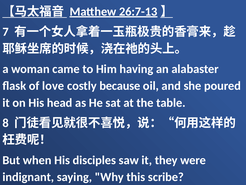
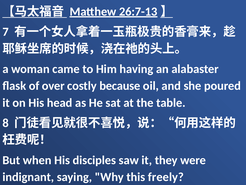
love: love -> over (53, 86)
scribe: scribe -> freely (166, 177)
